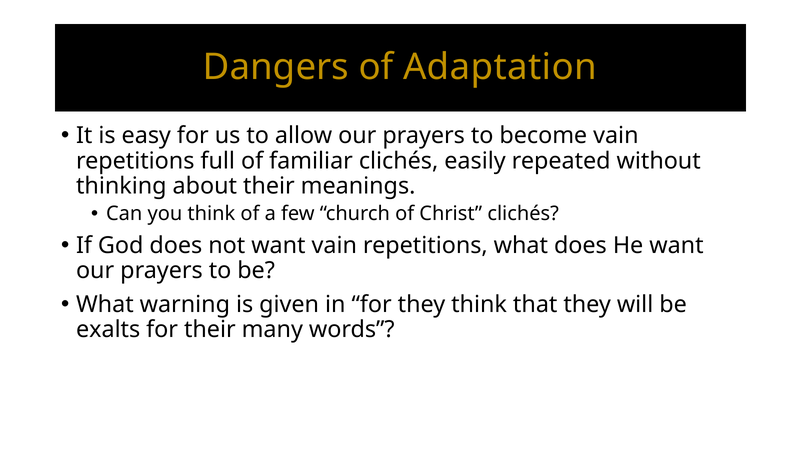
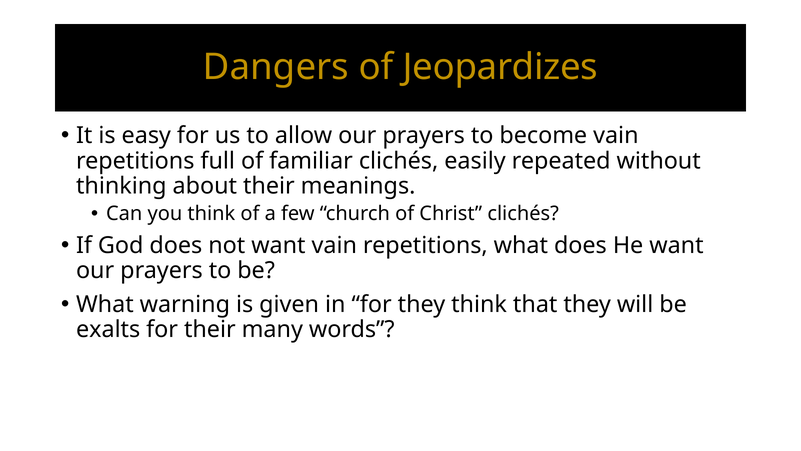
Adaptation: Adaptation -> Jeopardizes (500, 67)
